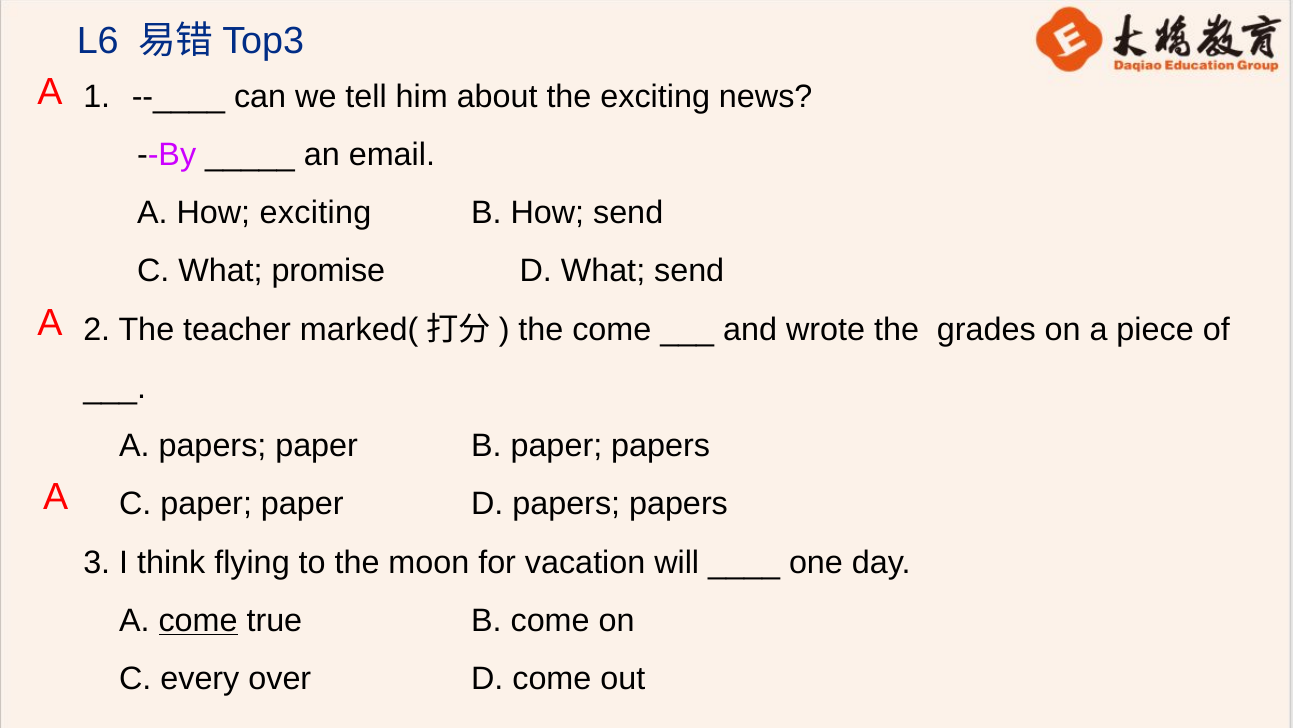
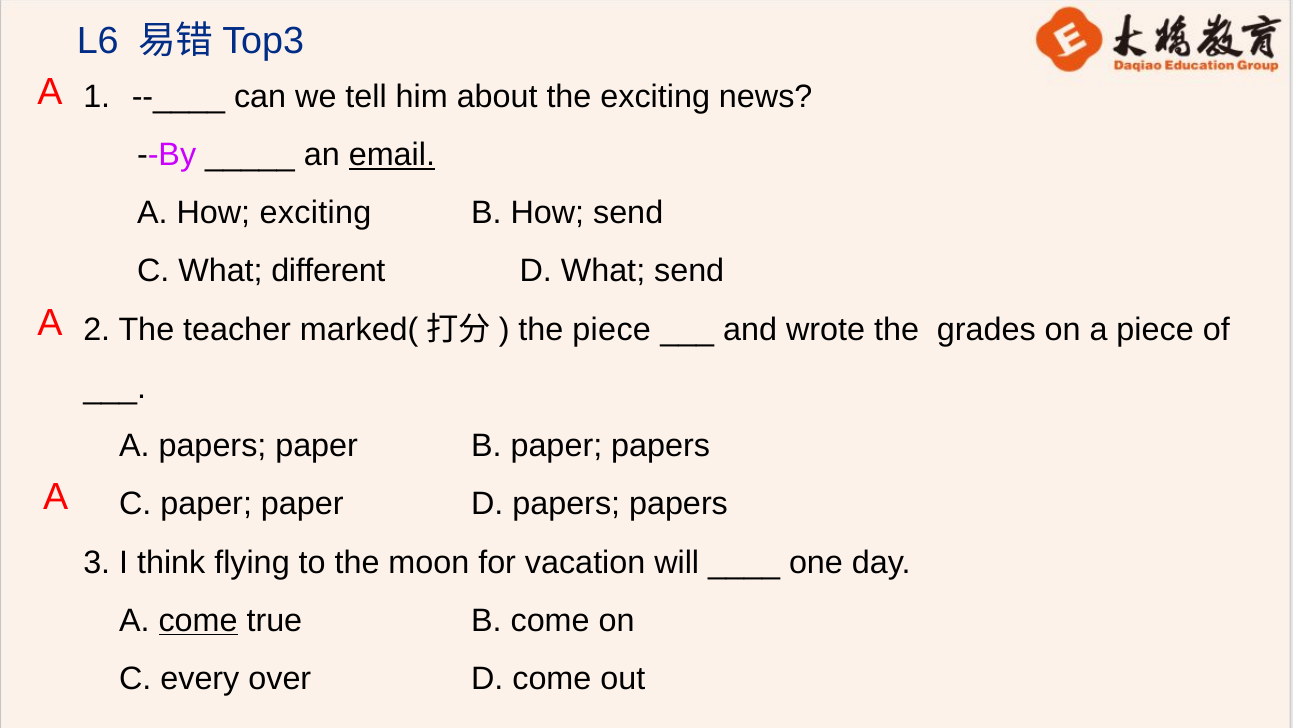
email underline: none -> present (392, 155)
promise: promise -> different (328, 271)
the come: come -> piece (612, 329)
